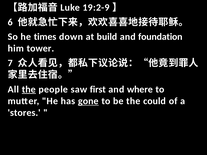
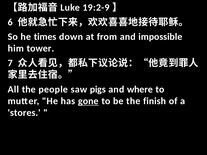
build: build -> from (107, 37)
foundation: foundation -> impossible (160, 37)
the underline: present -> none (29, 89)
first: first -> pigs (98, 89)
could: could -> finish (155, 101)
